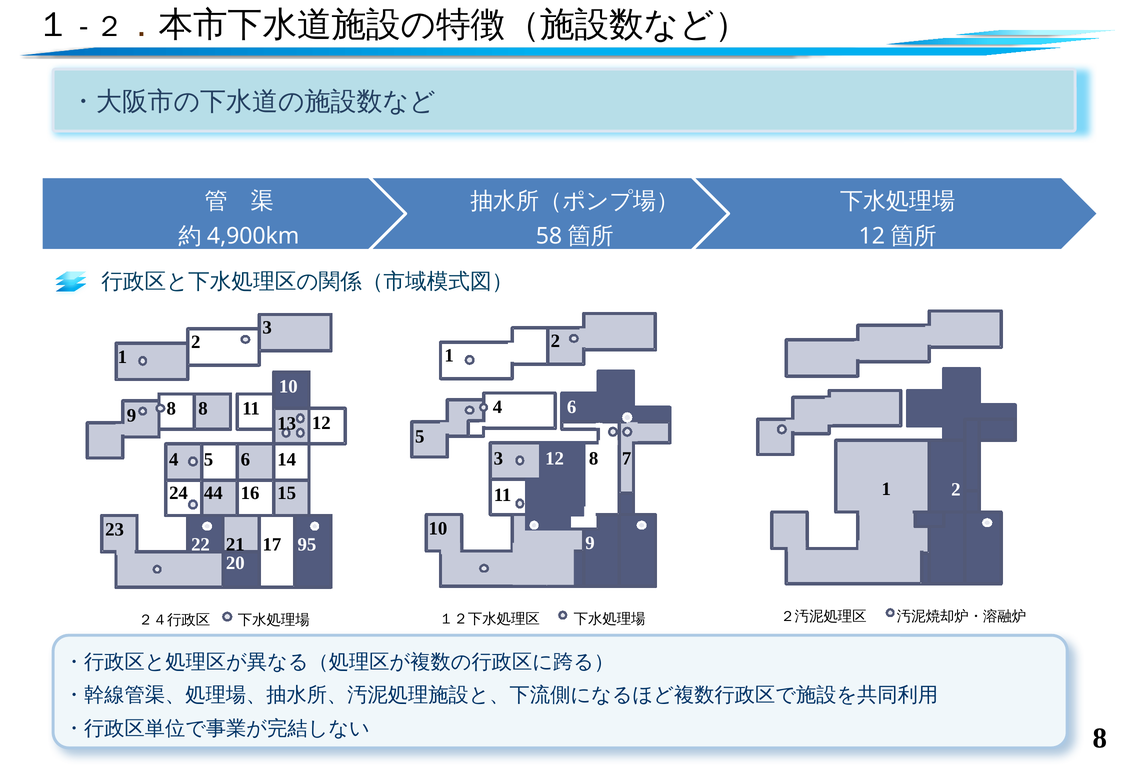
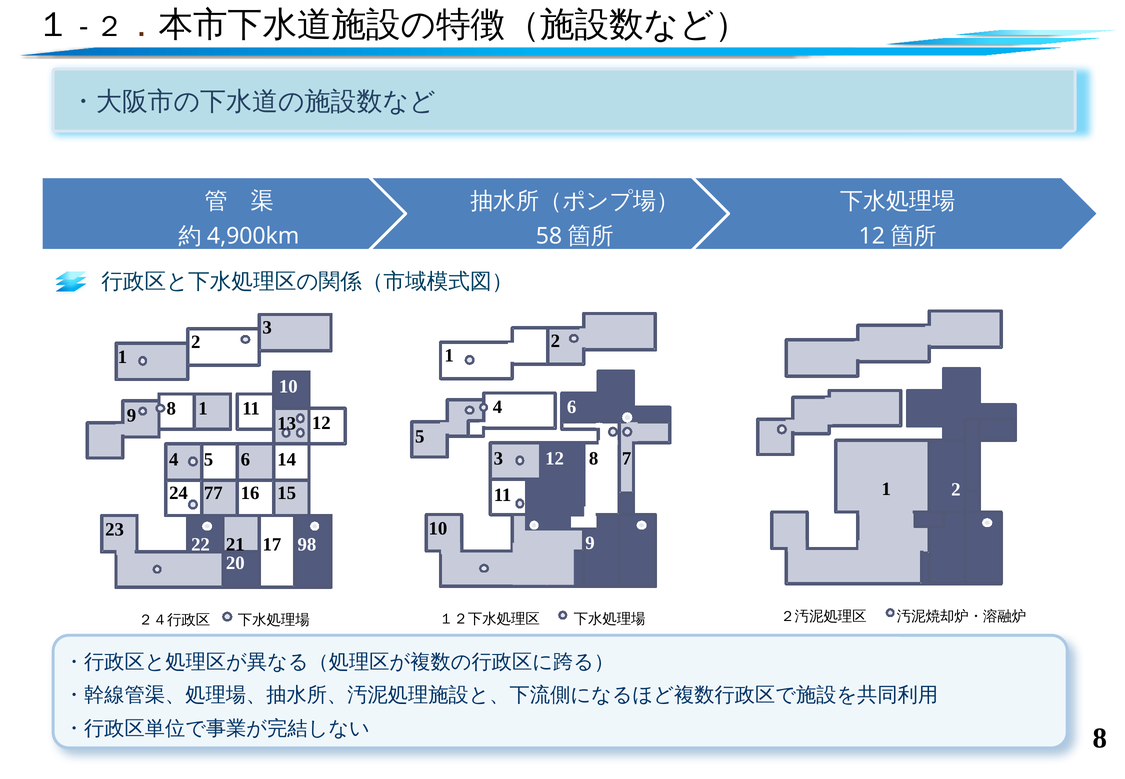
8 8: 8 -> 1 (203, 408)
44: 44 -> 77 (213, 493)
95: 95 -> 98 (307, 544)
